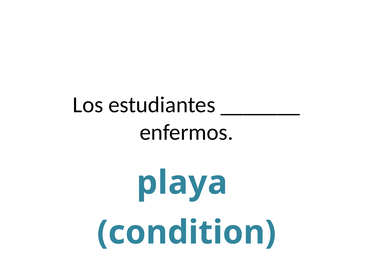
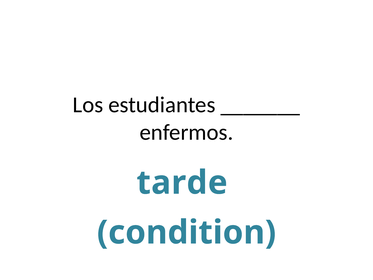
playa: playa -> tarde (182, 183)
